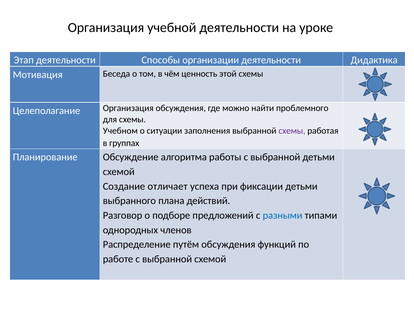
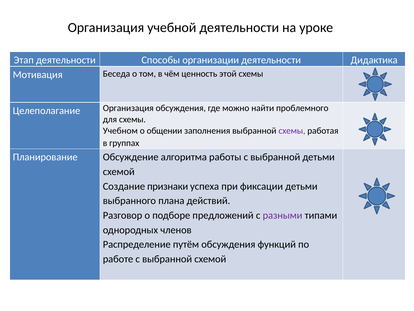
ситуации: ситуации -> общении (164, 130)
отличает: отличает -> признаки (168, 186)
разными colour: blue -> purple (283, 215)
